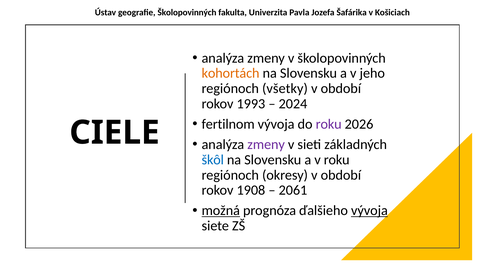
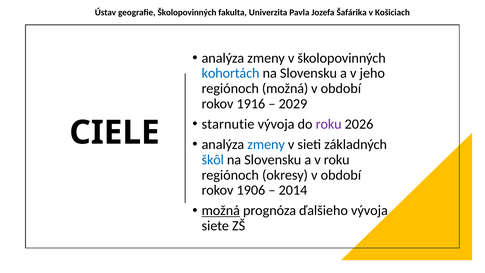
kohortách colour: orange -> blue (231, 73)
regiónoch všetky: všetky -> možná (285, 89)
1993: 1993 -> 1916 (251, 104)
2024: 2024 -> 2029 (293, 104)
fertilnom: fertilnom -> starnutie (228, 124)
zmeny colour: purple -> blue (266, 144)
1908: 1908 -> 1906 (251, 190)
2061: 2061 -> 2014 (293, 190)
vývoja underline: present -> none (369, 210)
